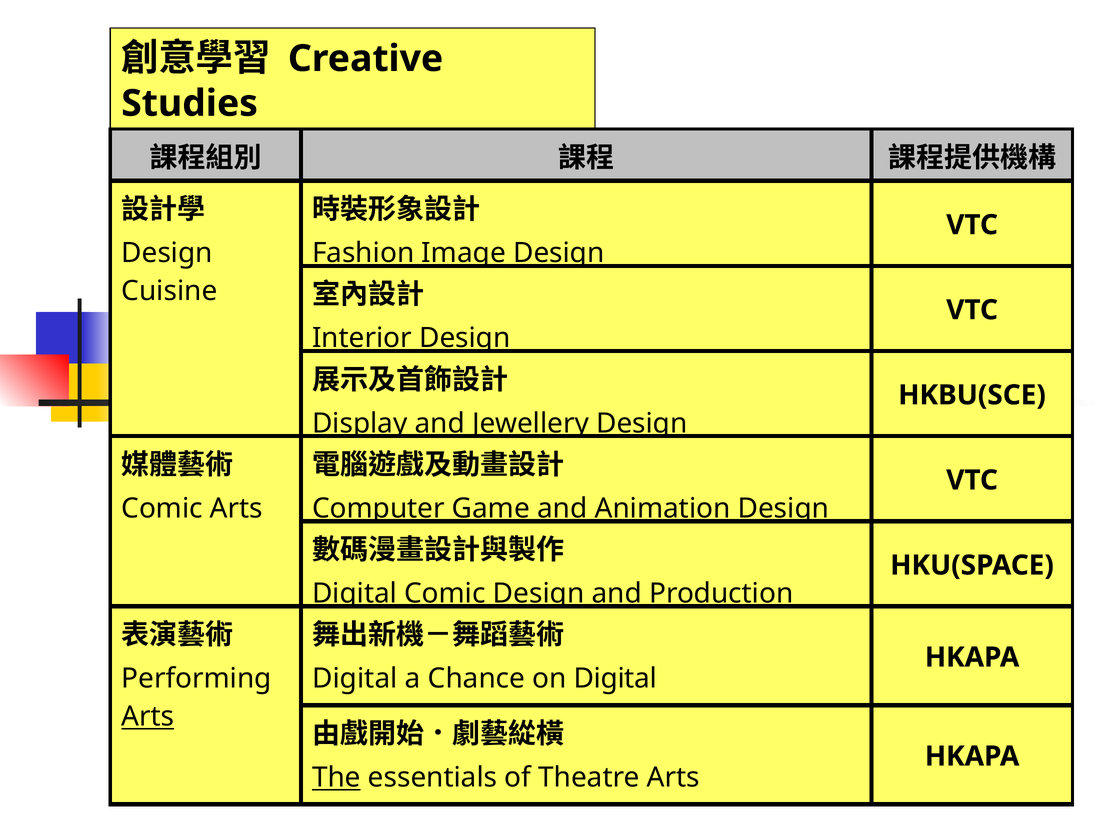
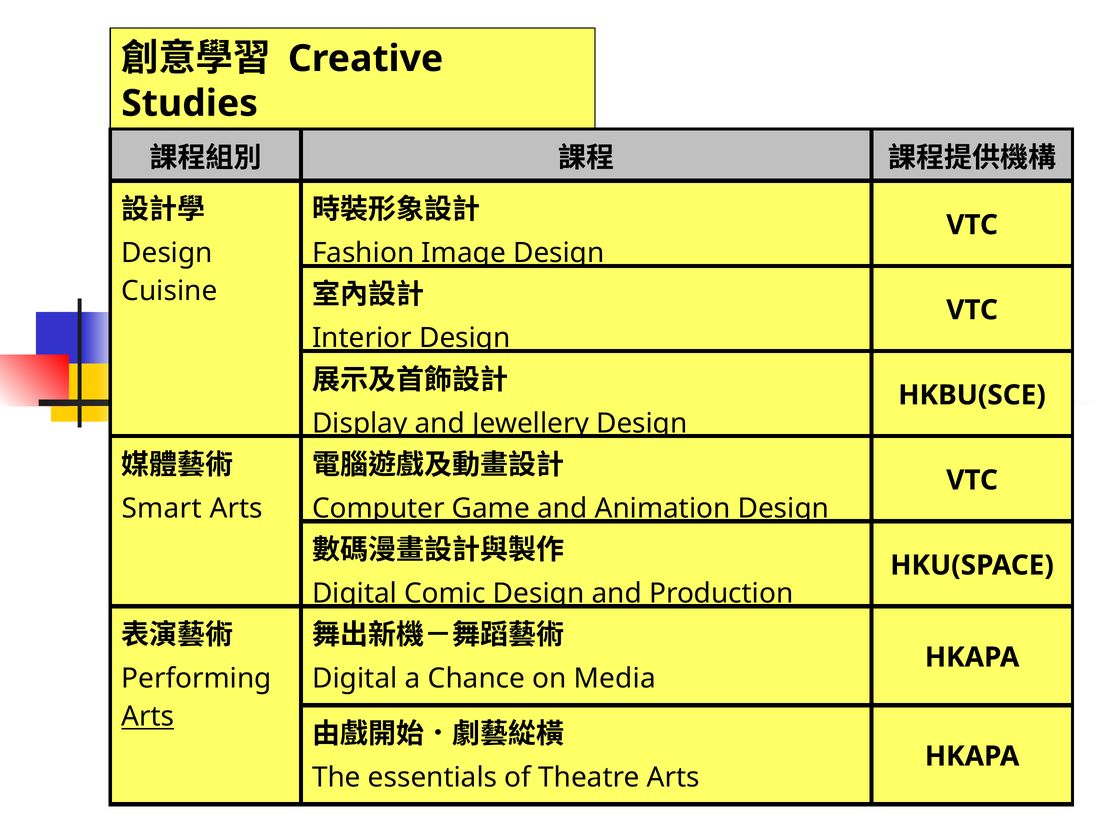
Comic: Comic -> Smart (162, 508)
on Digital: Digital -> Media (615, 679)
The underline: present -> none (336, 778)
